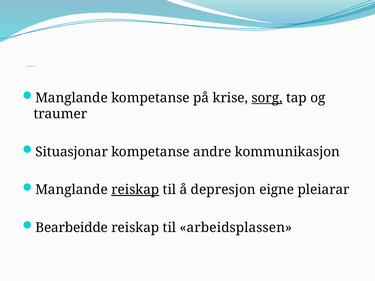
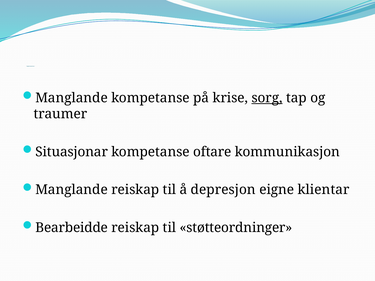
andre: andre -> oftare (212, 152)
reiskap underline: present -> none (135, 190)
pleiarar: pleiarar -> klientar (324, 190)
arbeidsplassen: arbeidsplassen -> støtteordninger (236, 228)
